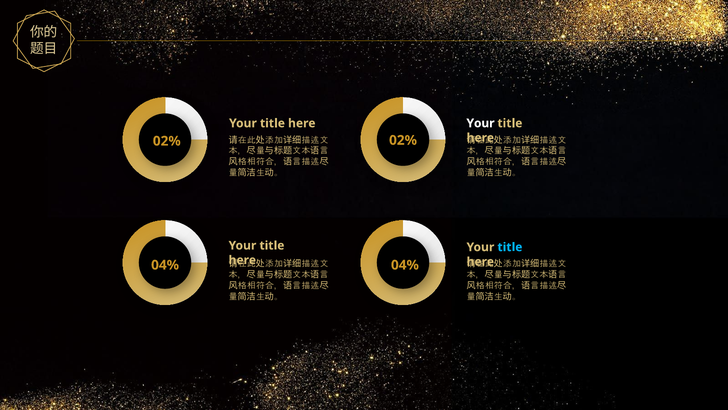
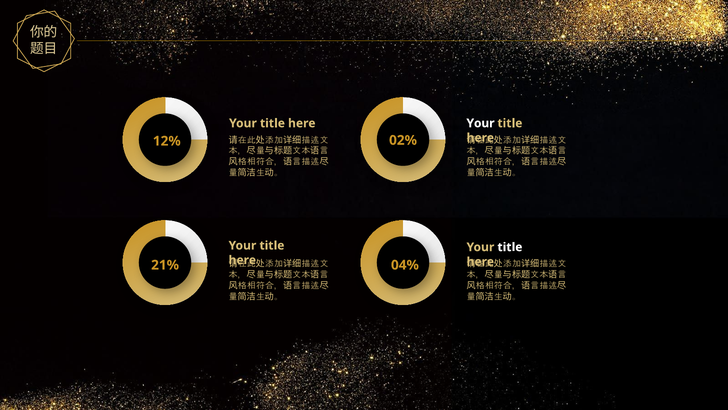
02%: 02% -> 12% (167, 141)
title colour: light blue -> white (510, 247)
04%: 04% -> 21% (165, 265)
